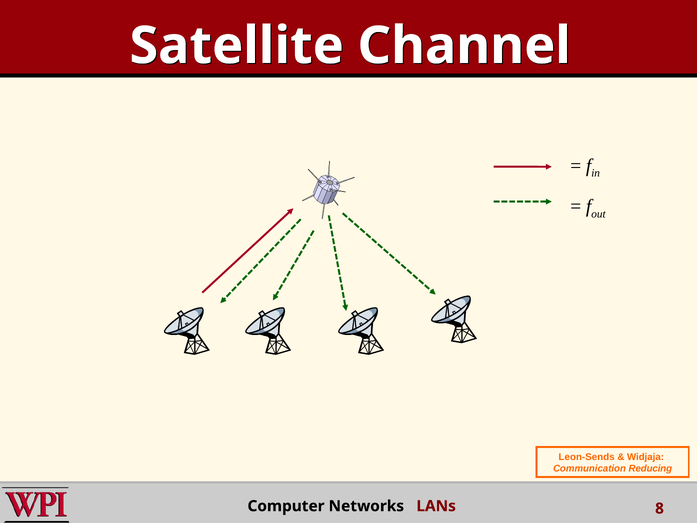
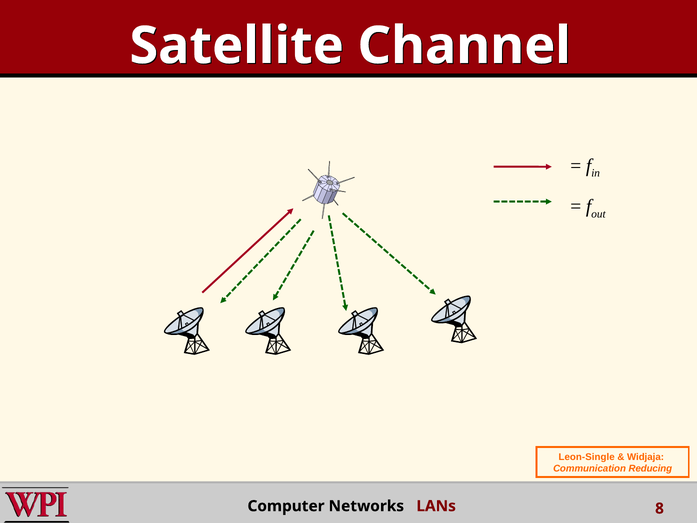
Leon-Sends: Leon-Sends -> Leon-Single (587, 457)
